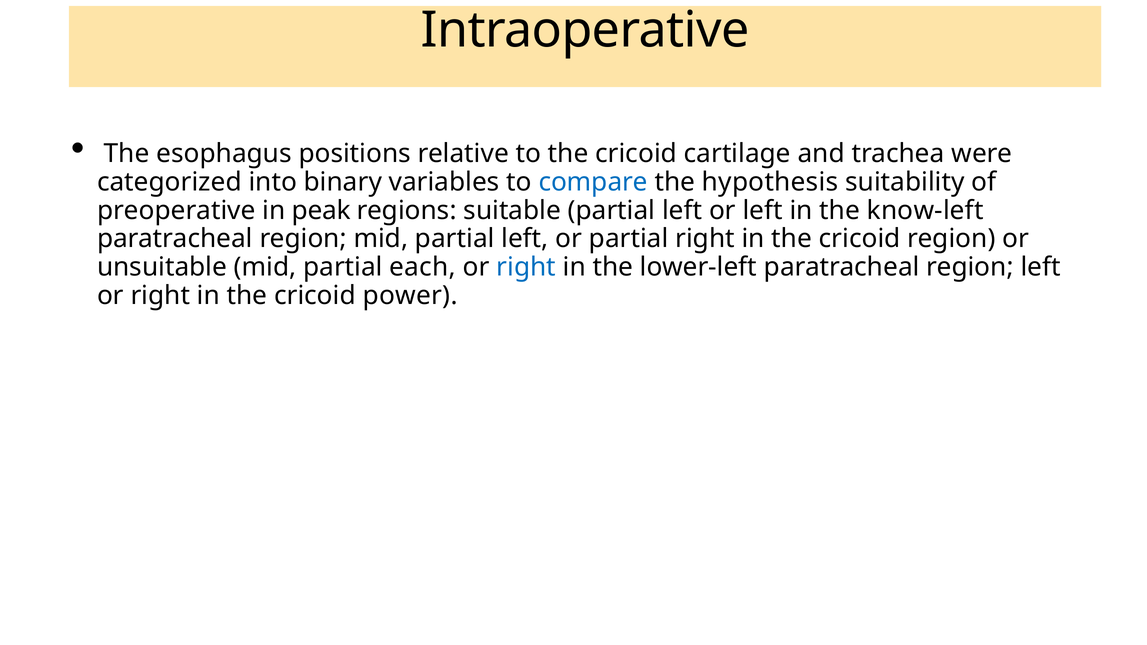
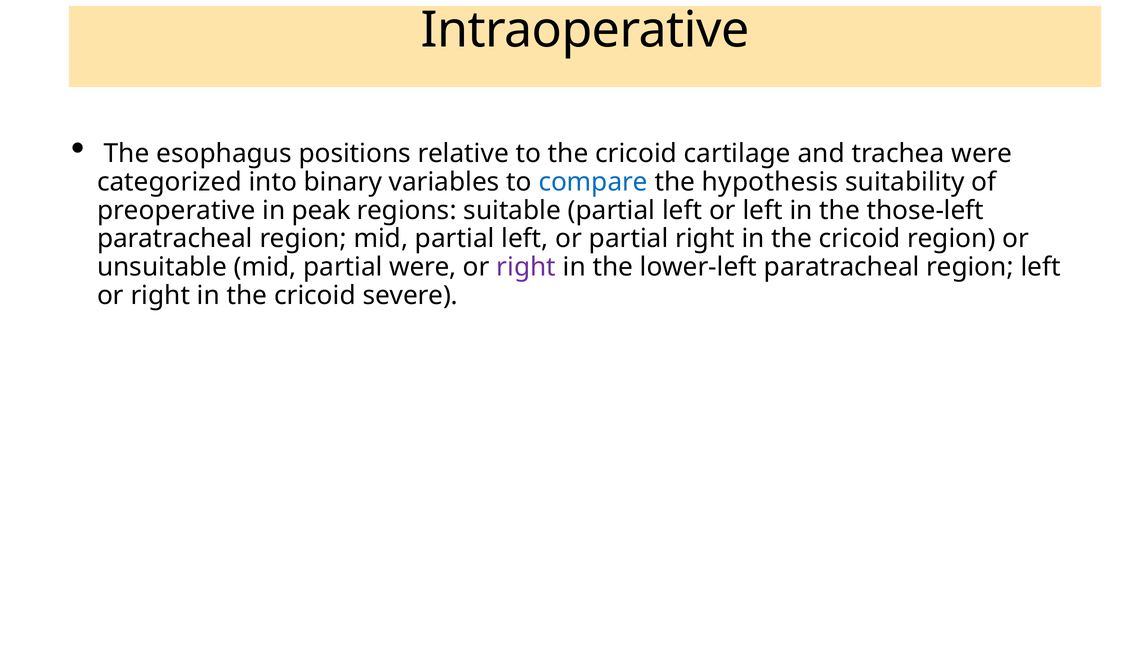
know-left: know-left -> those-left (925, 210)
partial each: each -> were (423, 267)
right colour: blue -> purple (526, 267)
power: power -> severe (410, 296)
